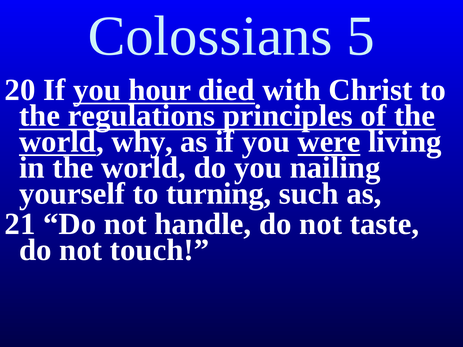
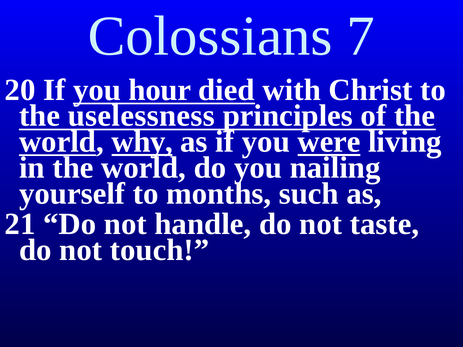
5: 5 -> 7 (361, 36)
regulations: regulations -> uselessness (141, 116)
why underline: none -> present (142, 142)
turning: turning -> months (219, 194)
